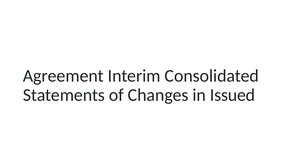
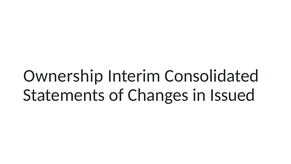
Agreement: Agreement -> Ownership (63, 76)
